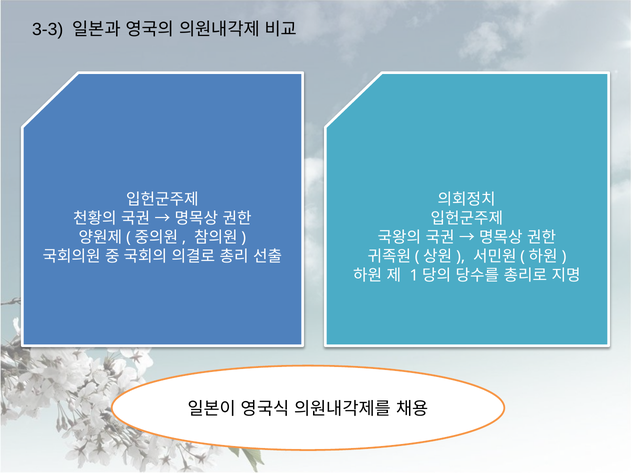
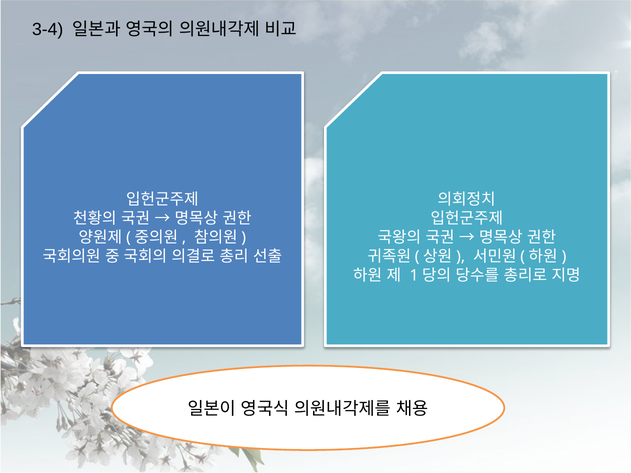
3-3: 3-3 -> 3-4 (48, 30)
